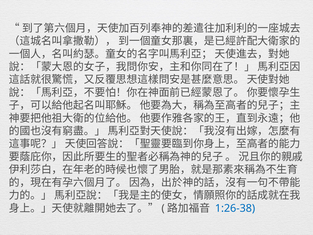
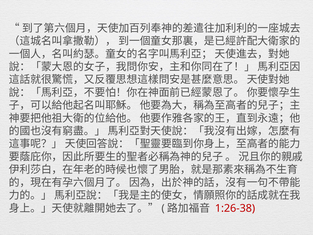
1:26-38 colour: blue -> red (235, 208)
